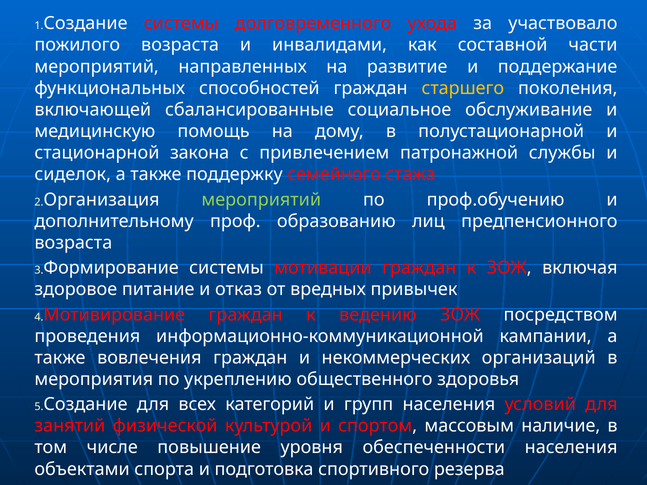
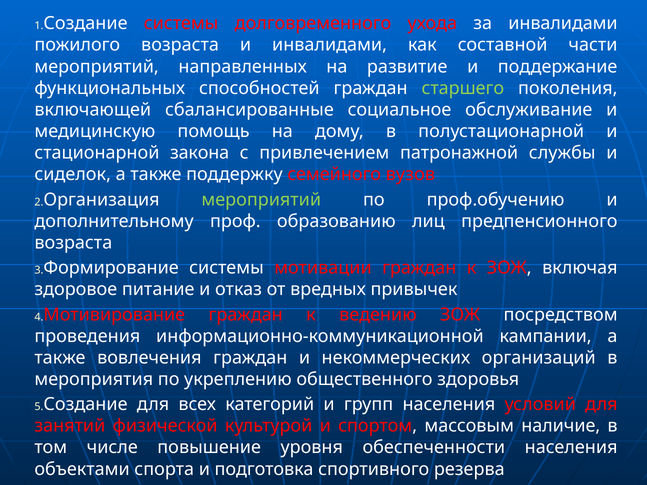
за участвовало: участвовало -> инвалидами (563, 23)
старшего colour: yellow -> light green (463, 88)
стажа: стажа -> вузов (410, 175)
